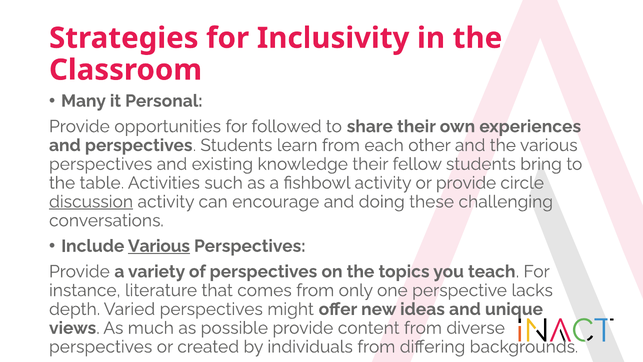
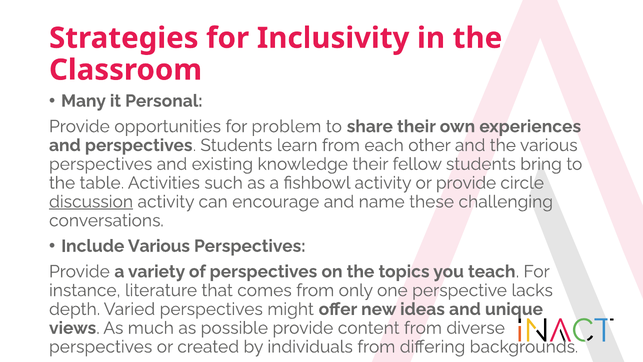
followed: followed -> problem (286, 126)
doing: doing -> name (382, 202)
Various underline: present -> none (159, 246)
